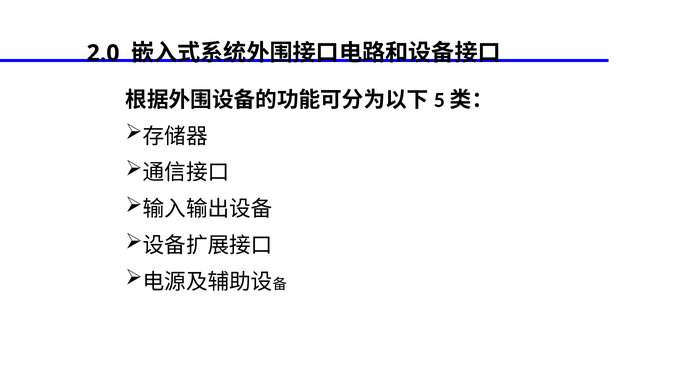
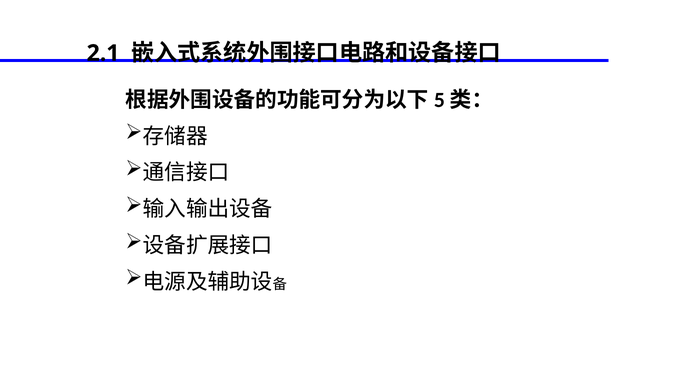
2.0: 2.0 -> 2.1 (103, 53)
